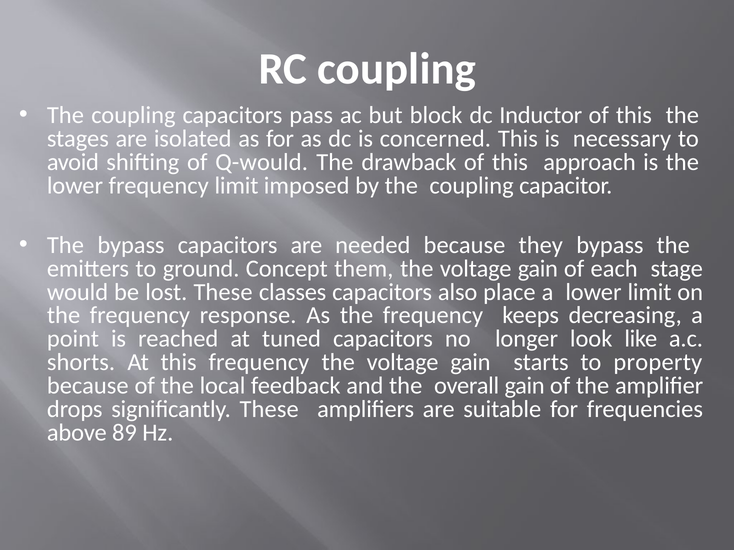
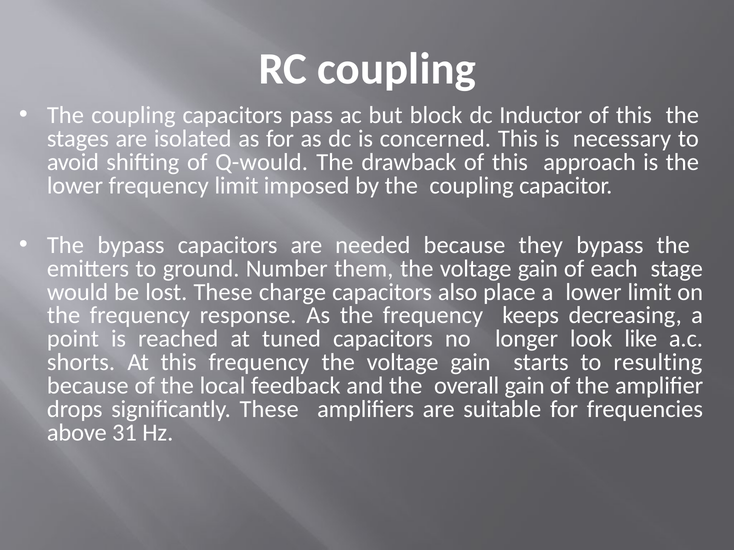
Concept: Concept -> Number (287, 269)
classes: classes -> charge (293, 292)
property: property -> resulting (658, 363)
89: 89 -> 31 (124, 433)
